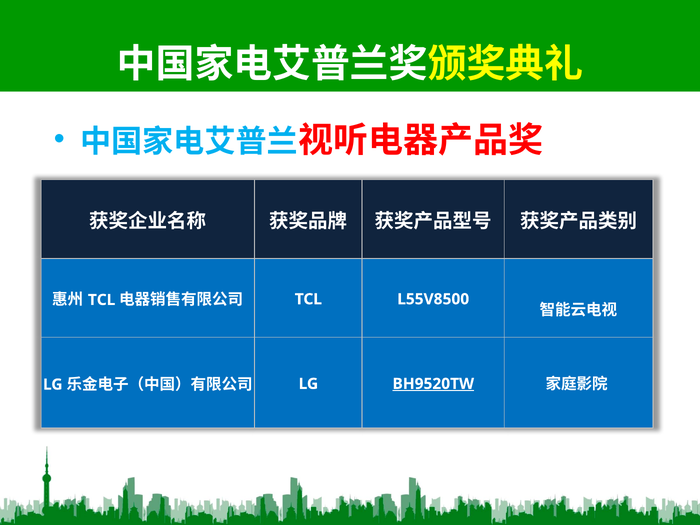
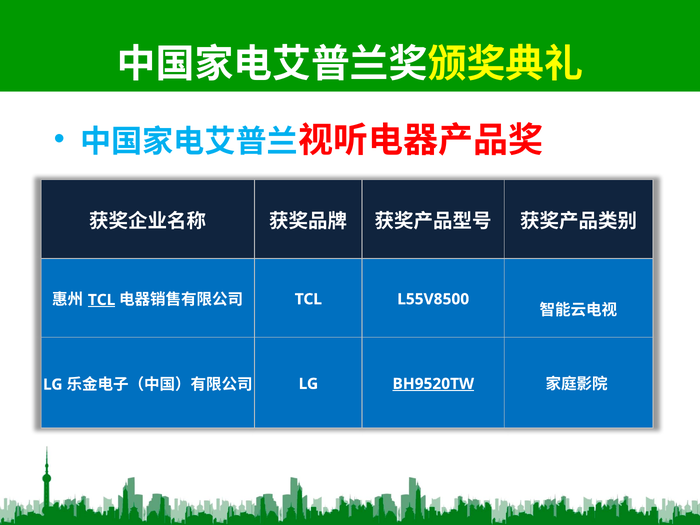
TCL underline: none -> present (102, 300)
